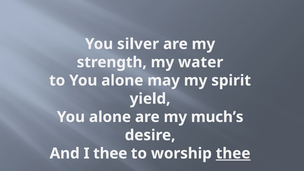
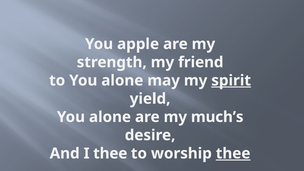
silver: silver -> apple (138, 44)
water: water -> friend (201, 62)
spirit underline: none -> present (231, 80)
